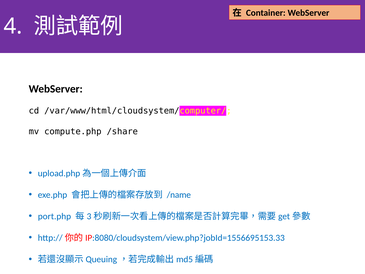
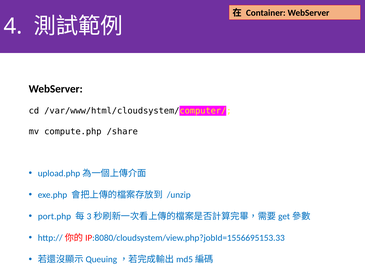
/name: /name -> /unzip (179, 195)
